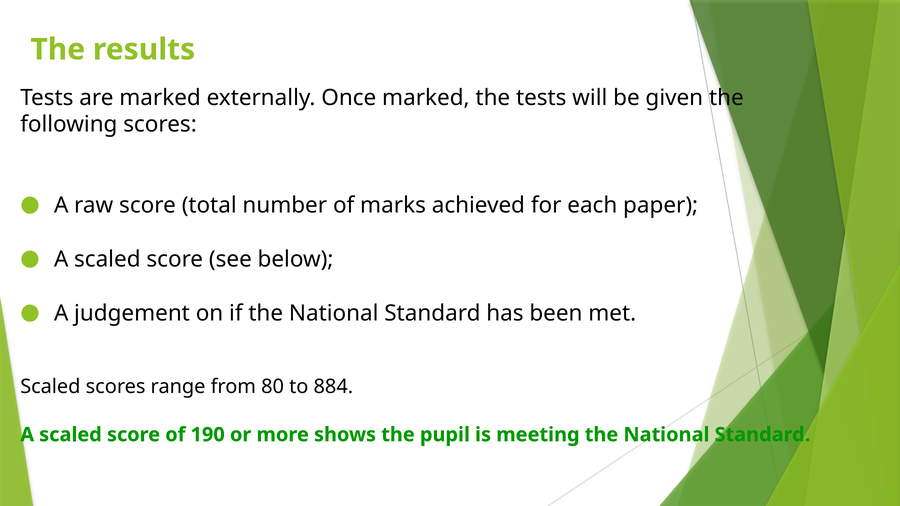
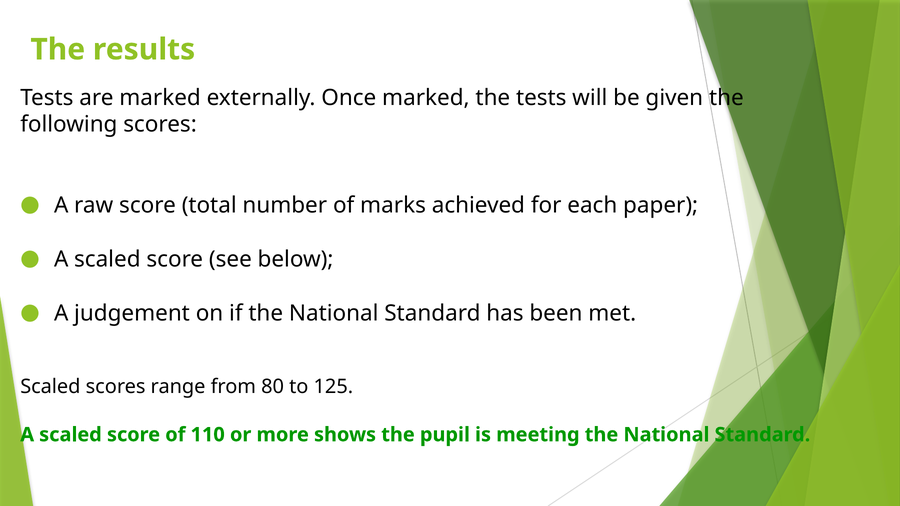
884: 884 -> 125 (333, 387)
190: 190 -> 110 (208, 435)
